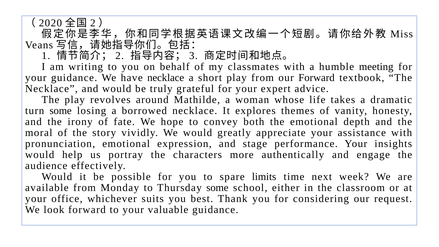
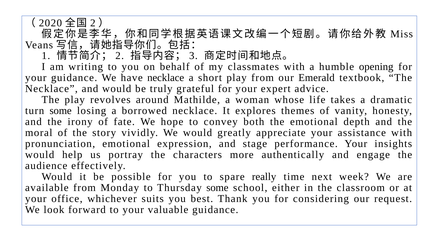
meeting: meeting -> opening (376, 67)
our Forward: Forward -> Emerald (317, 78)
limits: limits -> really (264, 177)
